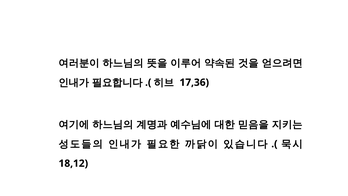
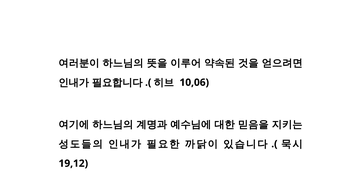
17,36: 17,36 -> 10,06 (194, 82)
18,12: 18,12 -> 19,12 (73, 163)
